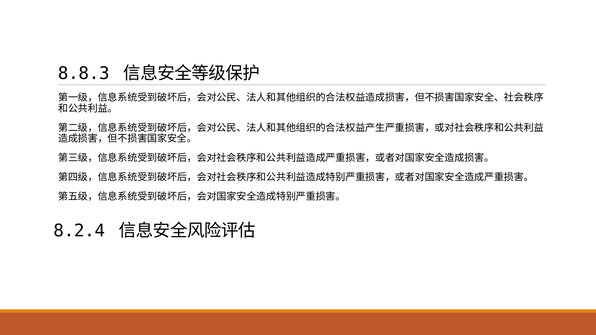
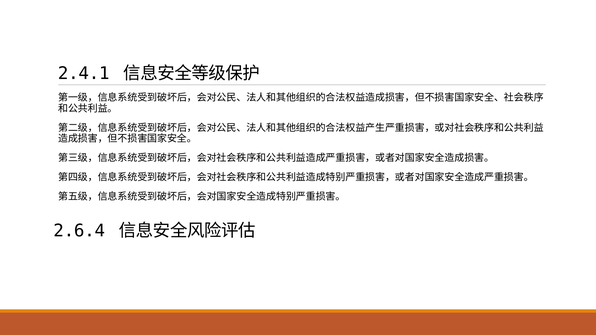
8.8.3: 8.8.3 -> 2.4.1 (84, 73)
8.2.4: 8.2.4 -> 2.6.4 (79, 231)
